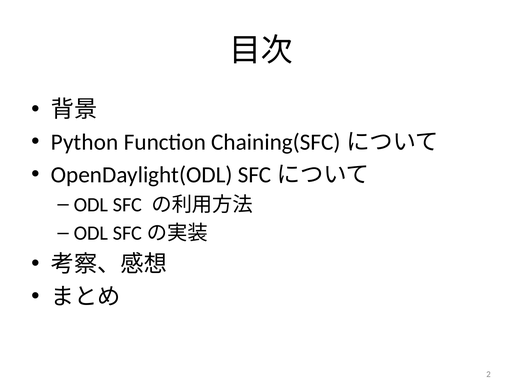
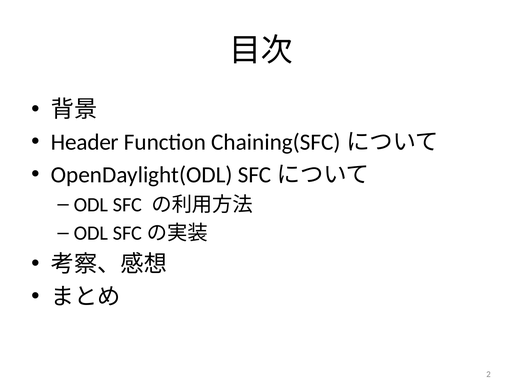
Python: Python -> Header (85, 142)
